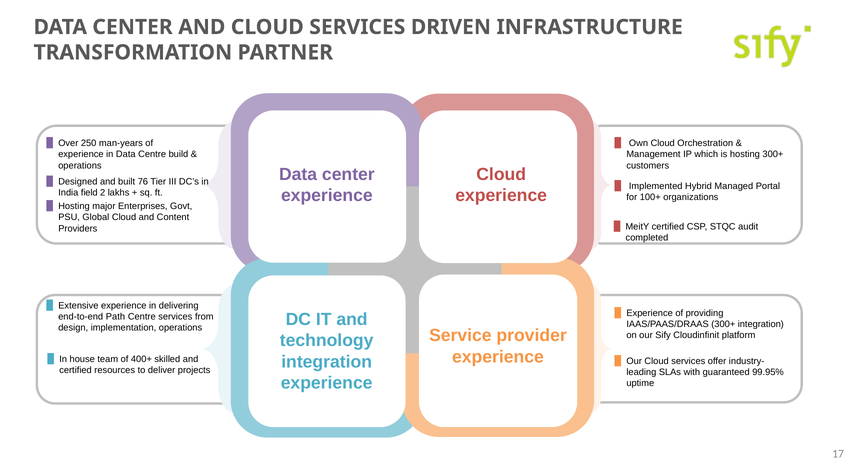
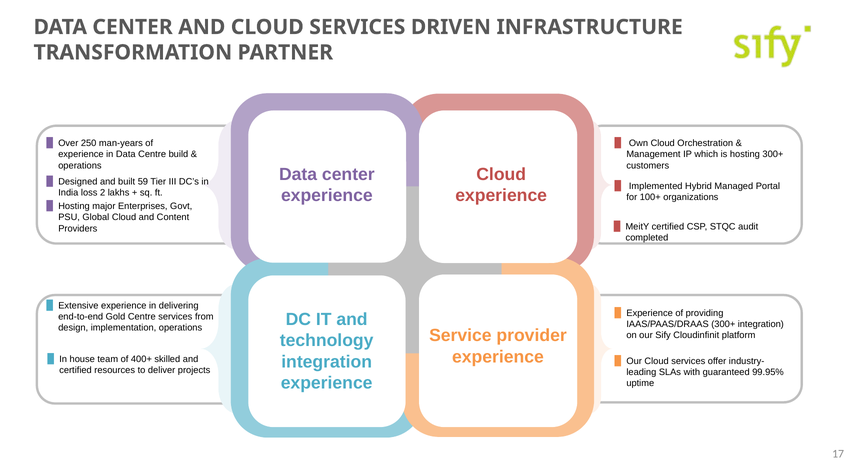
76: 76 -> 59 (143, 182)
field: field -> loss (89, 193)
Path: Path -> Gold (116, 317)
